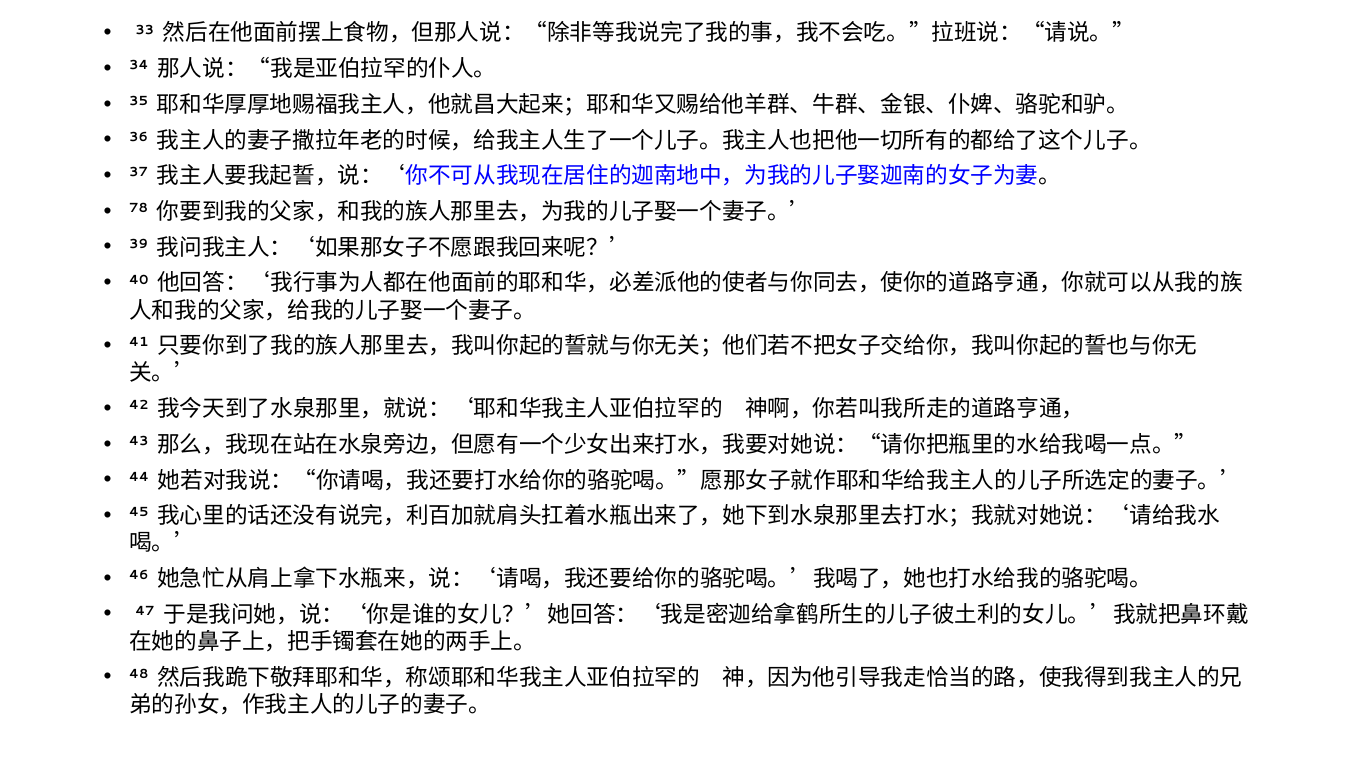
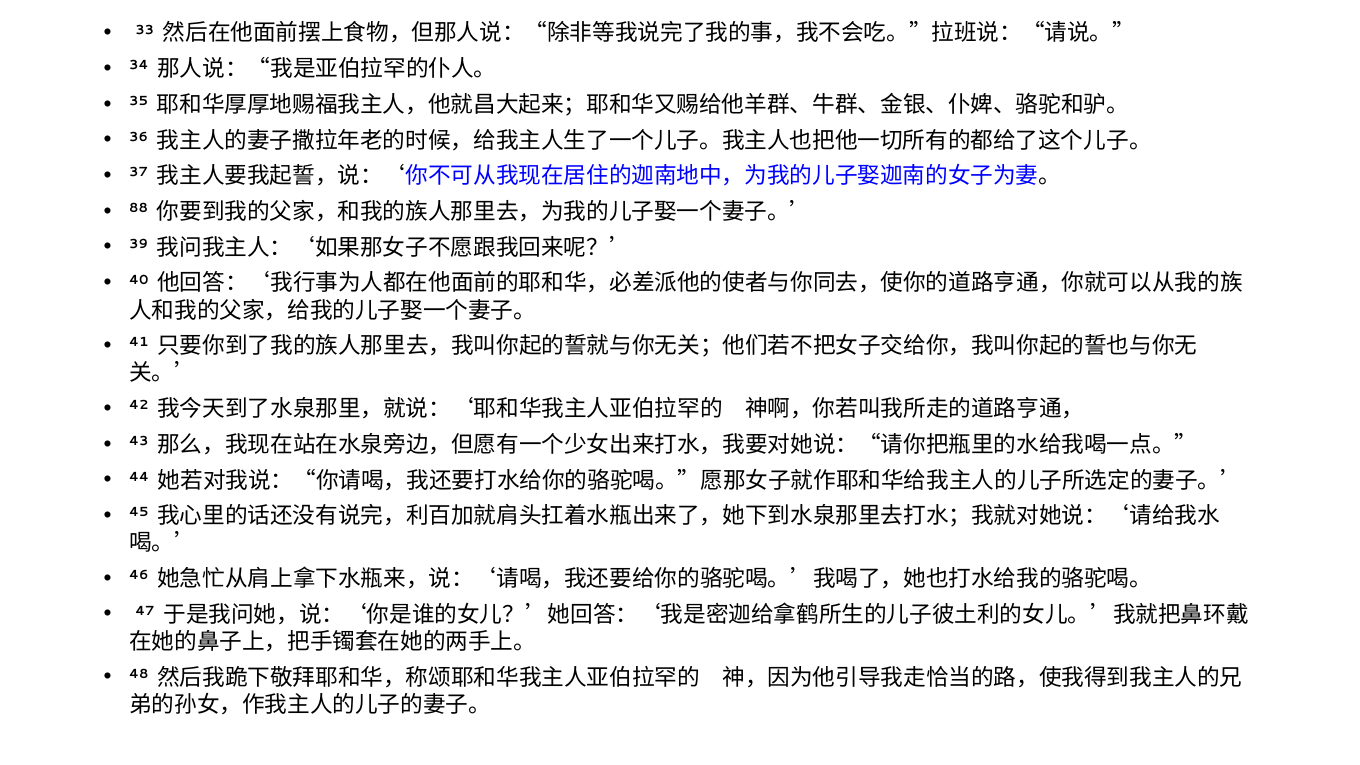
78: 78 -> 88 (139, 208)
